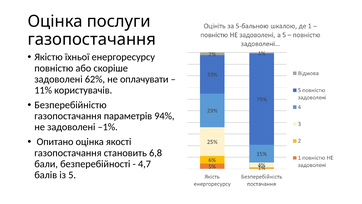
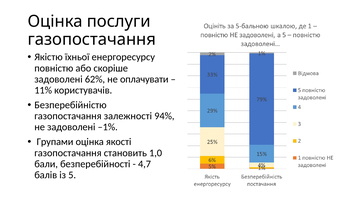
параметрів: параметрів -> залежності (128, 116)
Опитано: Опитано -> Групами (55, 142)
6,8: 6,8 -> 1,0 (156, 153)
